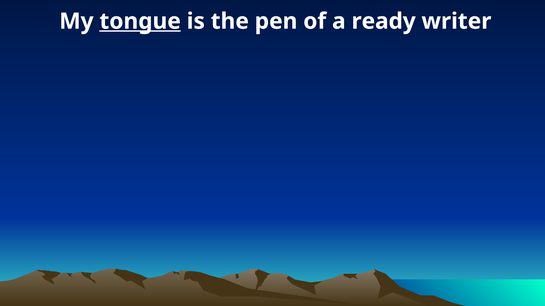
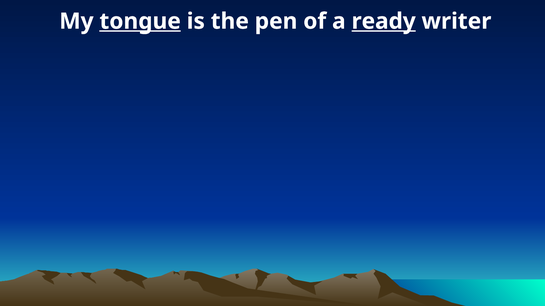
ready underline: none -> present (384, 21)
